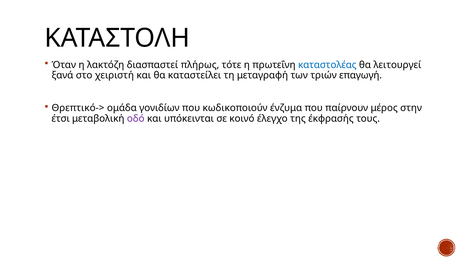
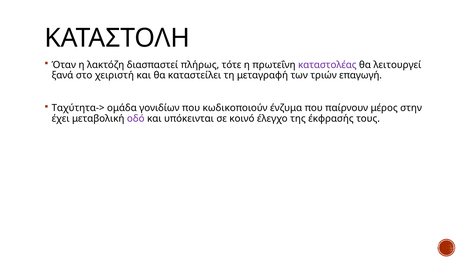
καταστολέας colour: blue -> purple (327, 65)
Θρεπτικό->: Θρεπτικό-> -> Ταχύτητα-> (78, 108)
έτσι: έτσι -> έχει (61, 119)
